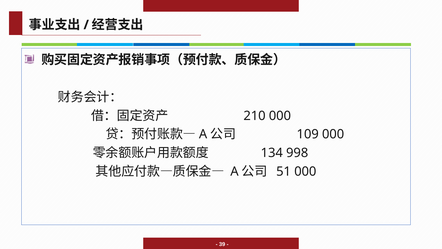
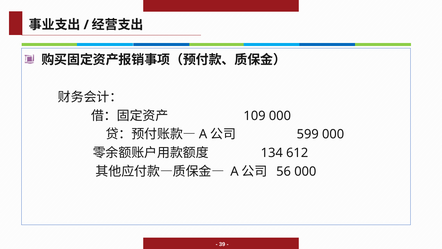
210: 210 -> 109 (255, 116)
109: 109 -> 599 (308, 134)
998: 998 -> 612 (297, 153)
51: 51 -> 56 (284, 171)
